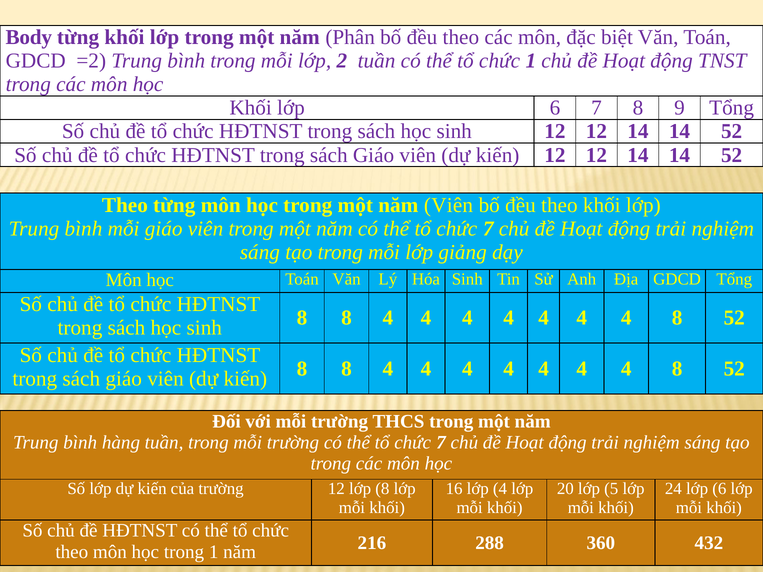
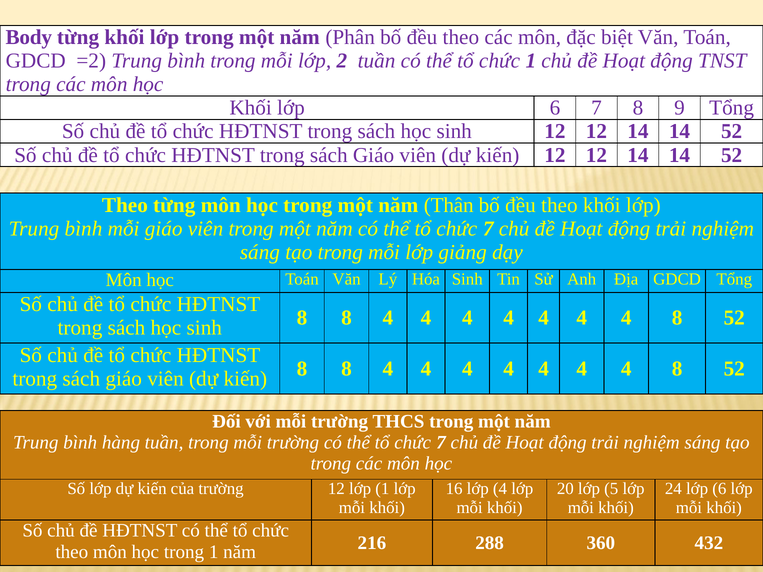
năm Viên: Viên -> Thân (449, 205)
lớp 8: 8 -> 1 (382, 489)
